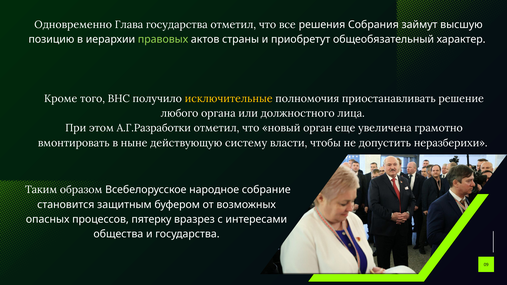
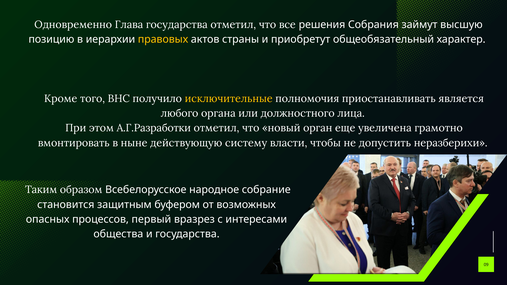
правовых colour: light green -> yellow (163, 39)
решение: решение -> является (461, 99)
пятерку: пятерку -> первый (151, 219)
